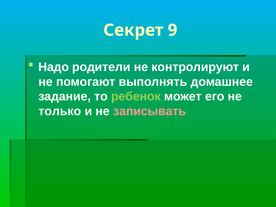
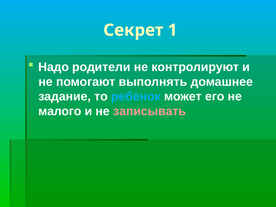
9: 9 -> 1 (173, 30)
ребенок colour: light green -> light blue (136, 97)
только: только -> малого (60, 111)
